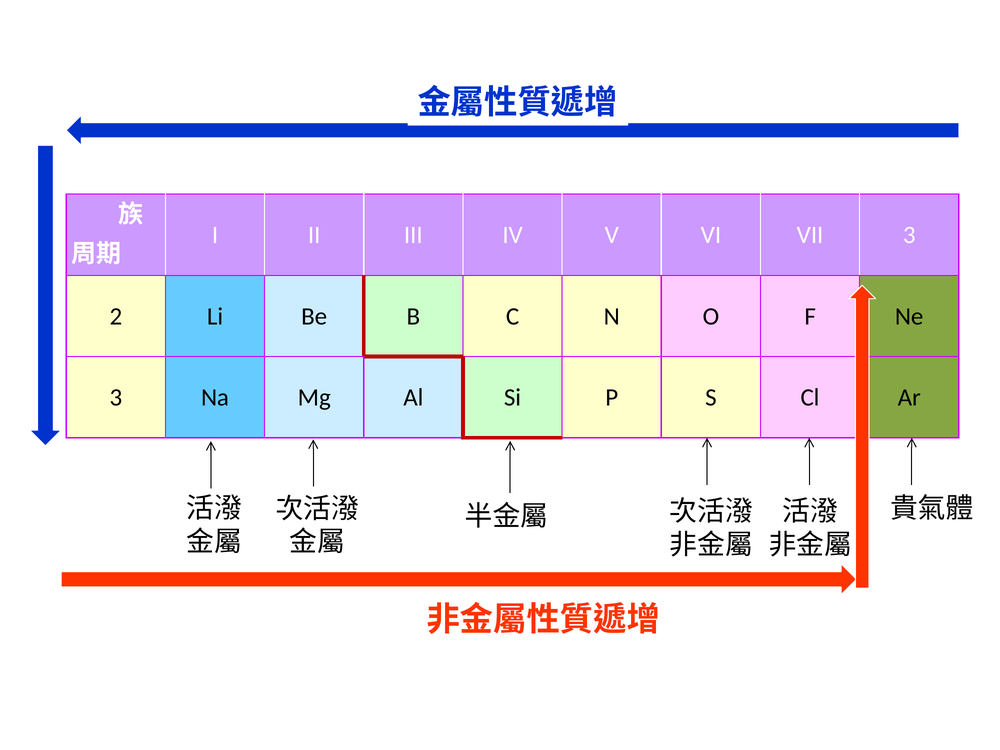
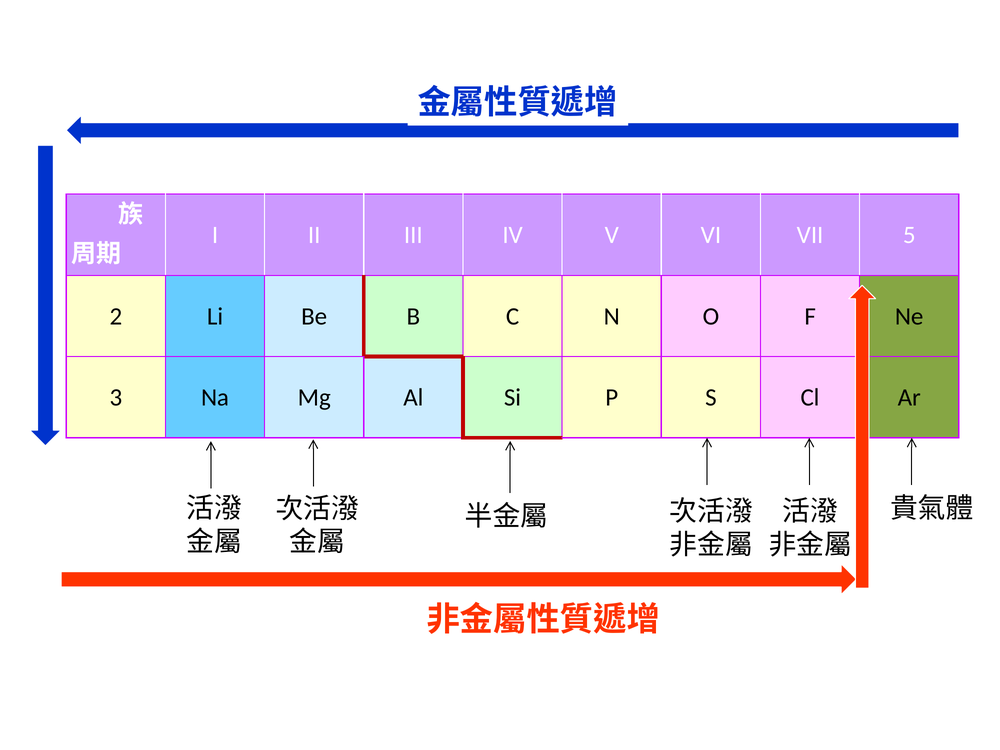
VII 3: 3 -> 5 (909, 235)
